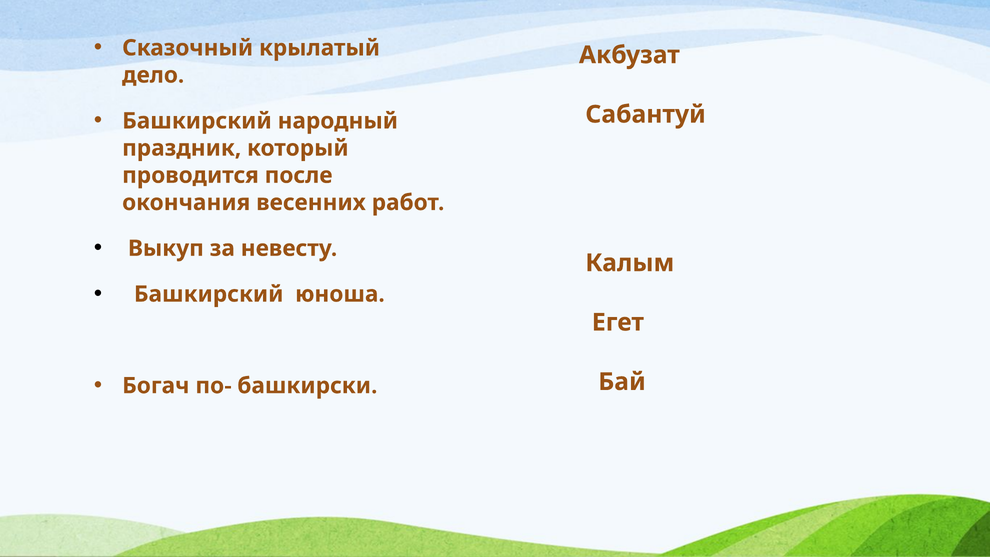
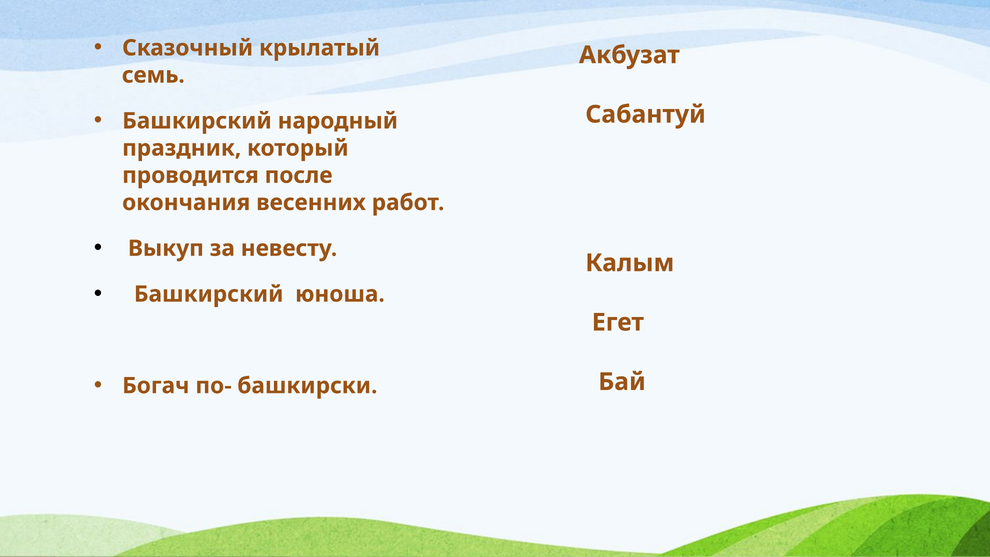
дело: дело -> семь (153, 75)
